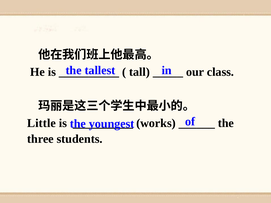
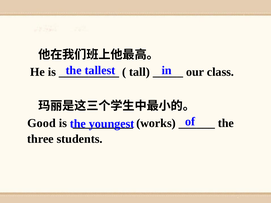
Little: Little -> Good (41, 123)
